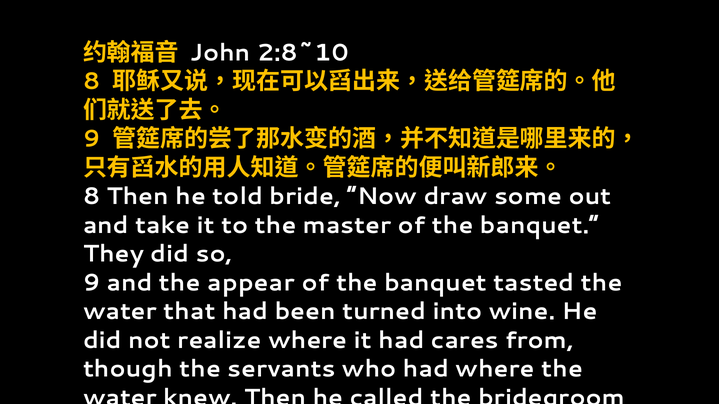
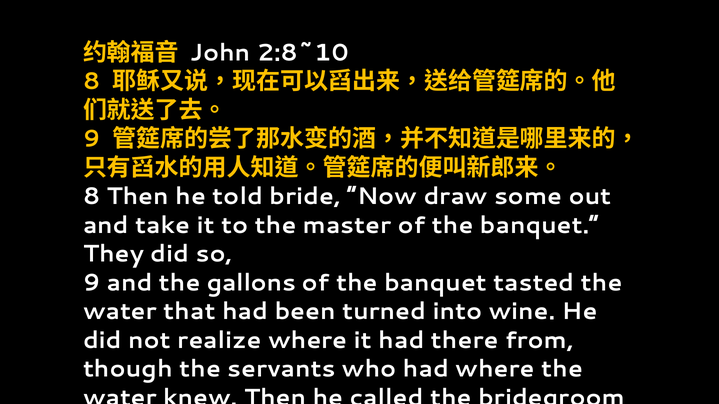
appear: appear -> gallons (251, 283)
cares: cares -> there (465, 340)
